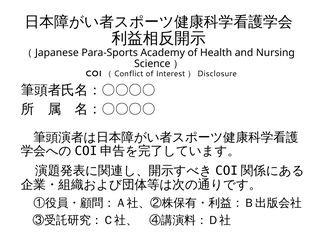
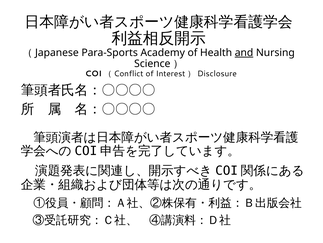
and underline: none -> present (244, 52)
